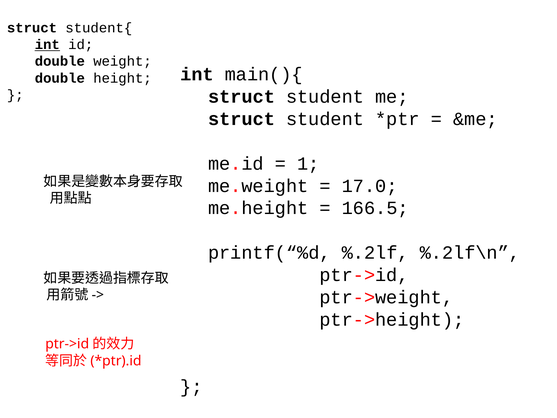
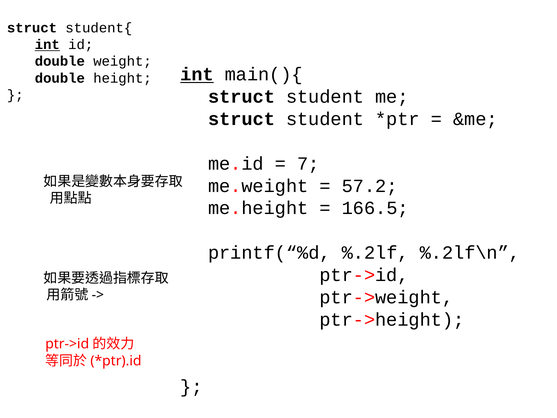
int underline: none -> present (197, 74)
1: 1 -> 7 (308, 164)
17.0: 17.0 -> 57.2 (370, 186)
